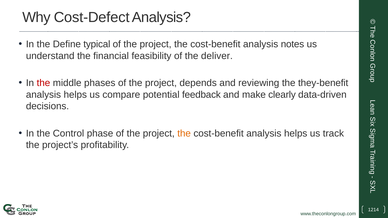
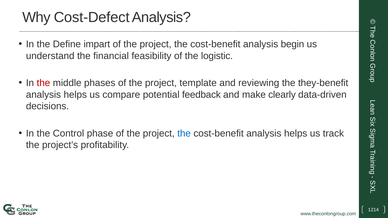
typical: typical -> impart (97, 44)
notes: notes -> begin (292, 44)
deliver: deliver -> logistic (217, 56)
depends: depends -> template (198, 83)
the colour: orange -> blue (184, 134)
